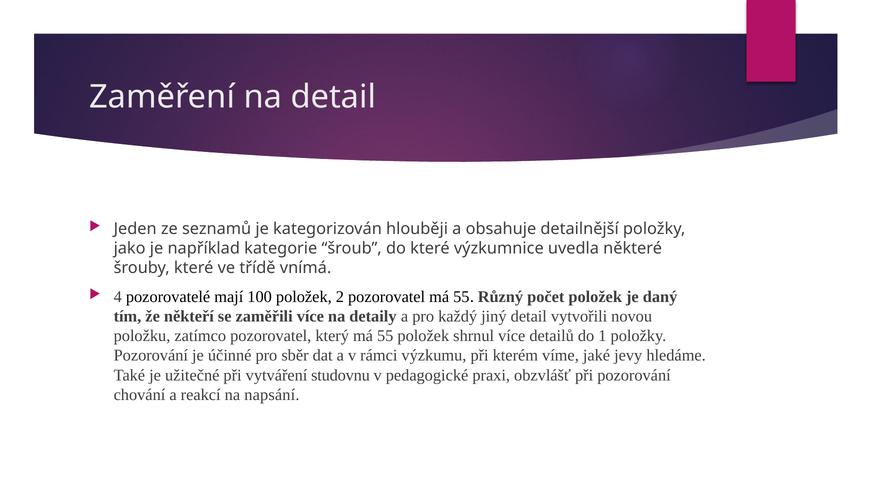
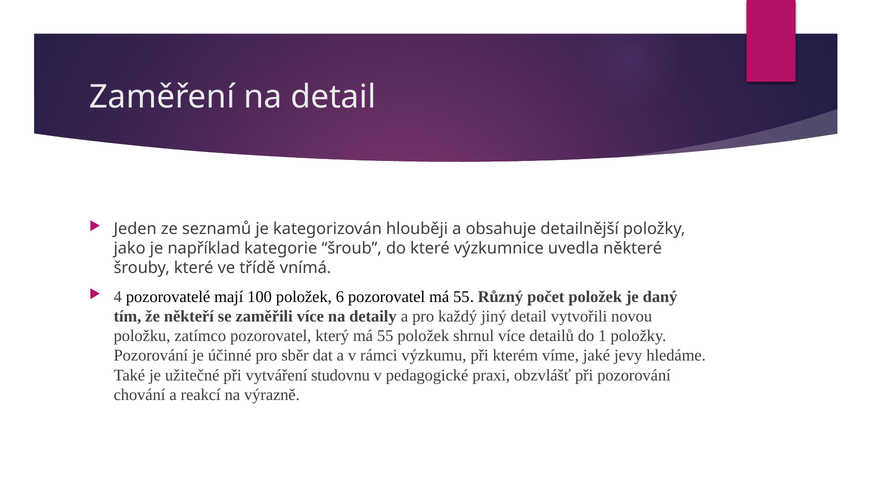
2: 2 -> 6 (340, 297)
napsání: napsání -> výrazně (272, 395)
